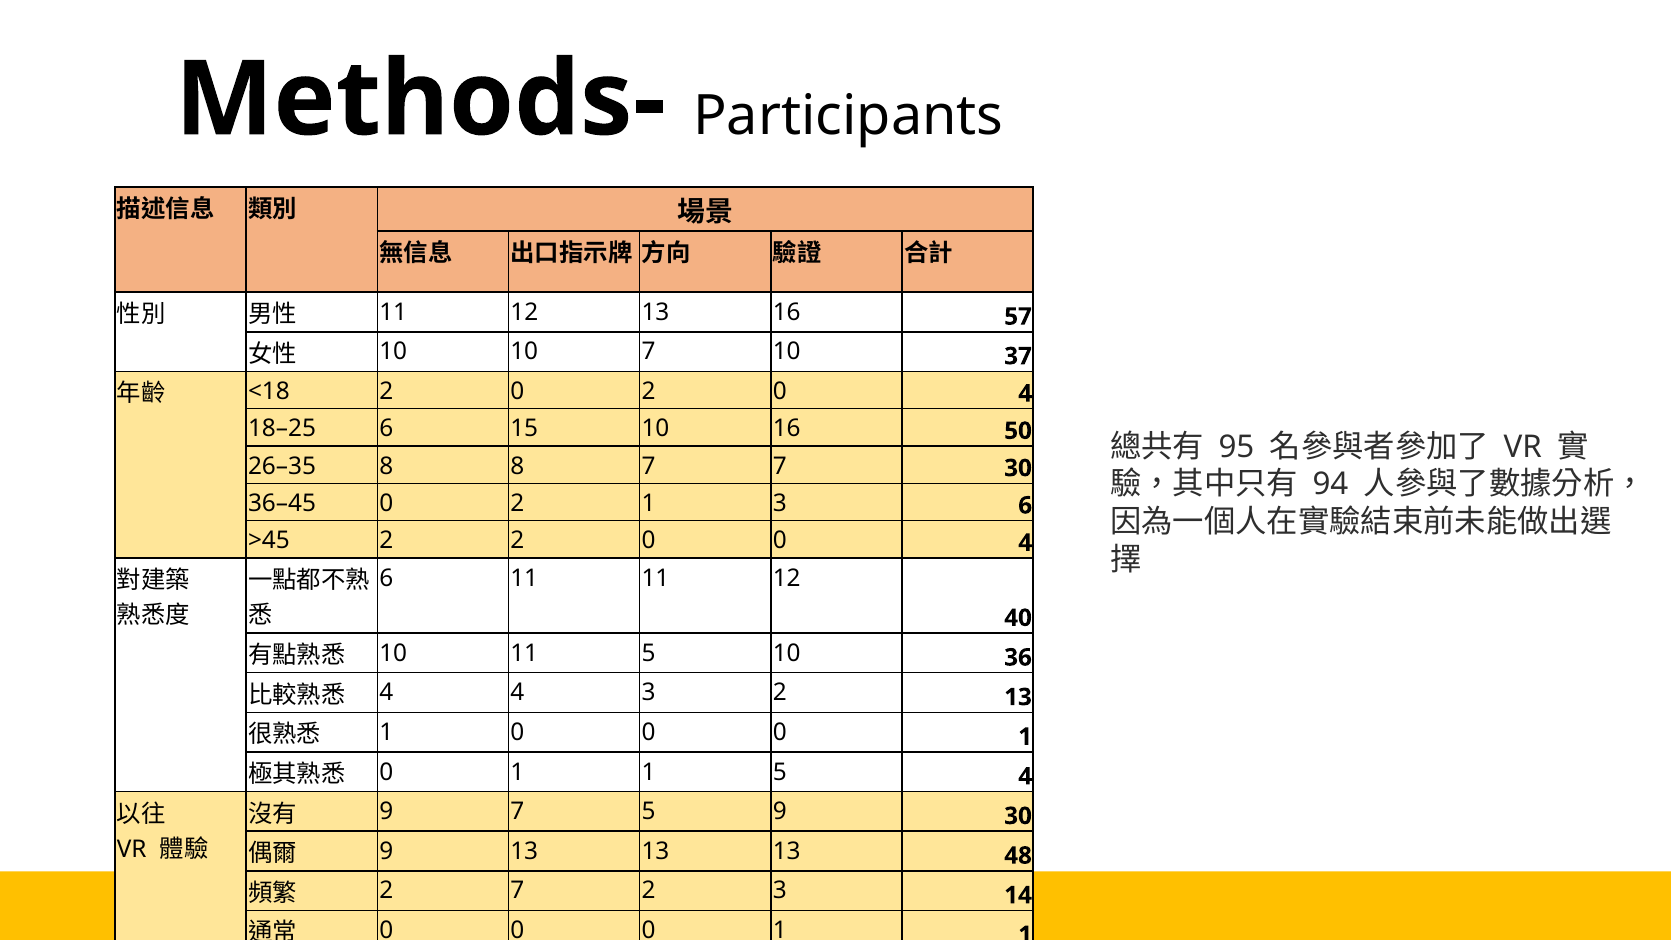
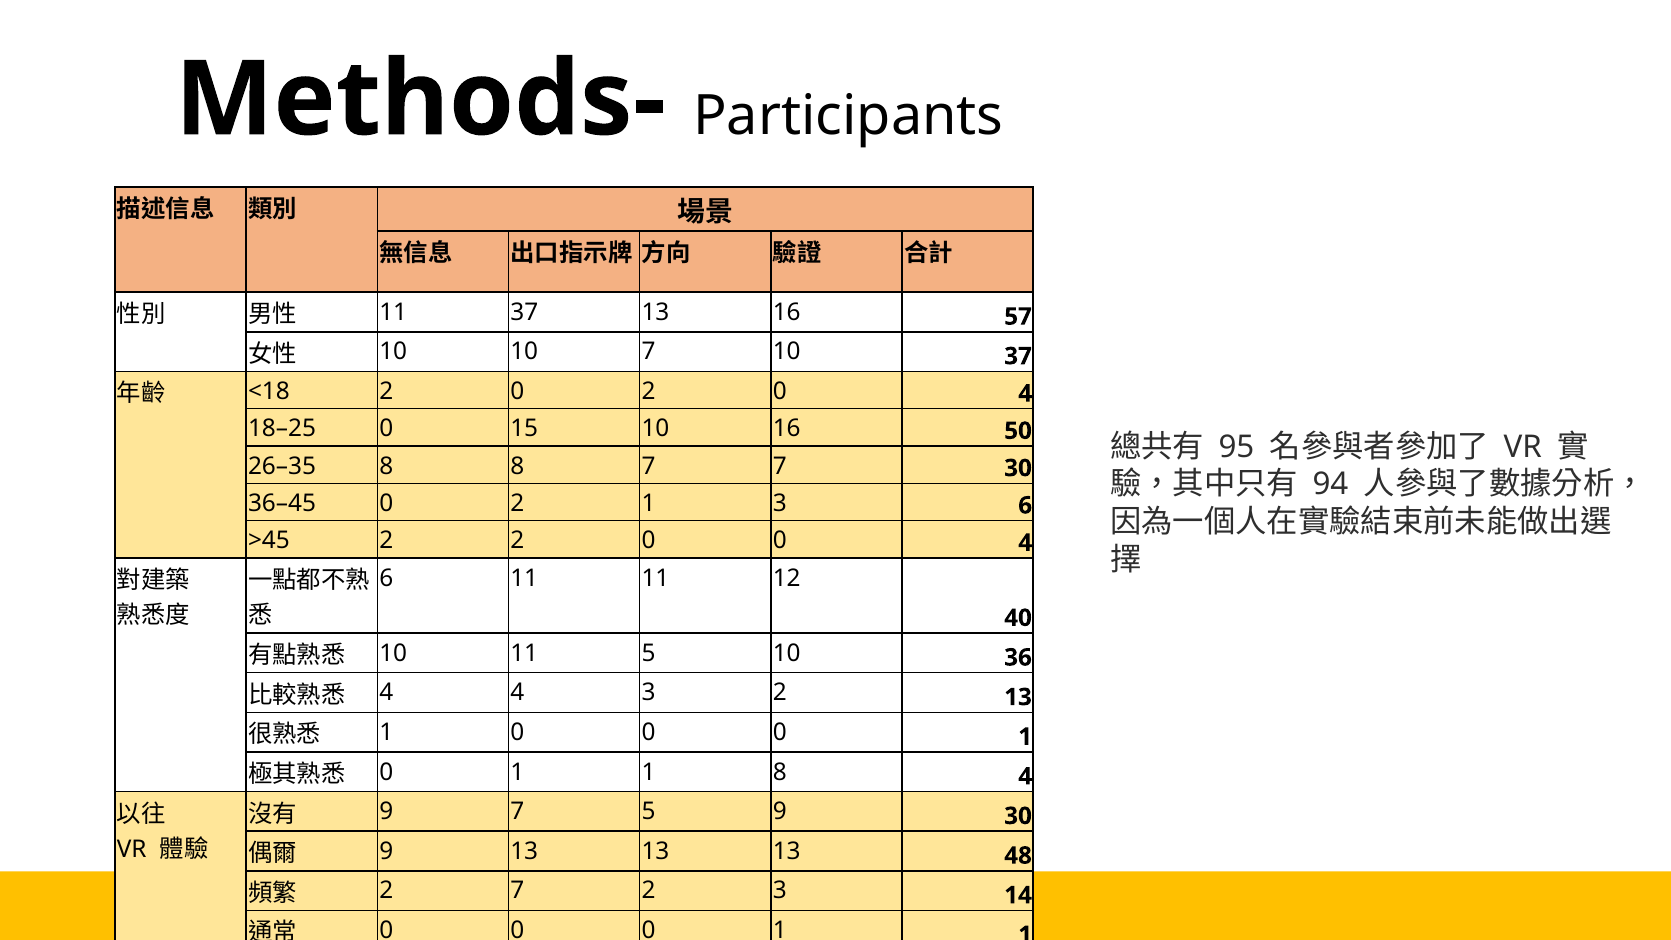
12: 12 -> 37 (524, 312)
18–25 6: 6 -> 0 (386, 429)
1 5: 5 -> 8 (780, 772)
